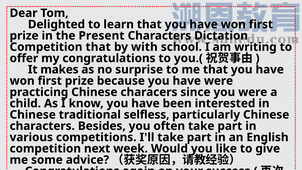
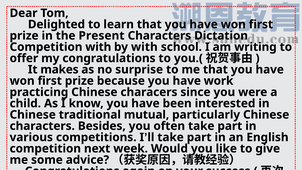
Competition that: that -> with (98, 47)
have were: were -> work (219, 81)
selfless: selfless -> mutual (147, 115)
